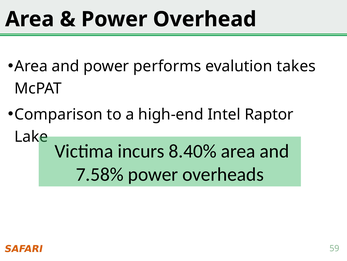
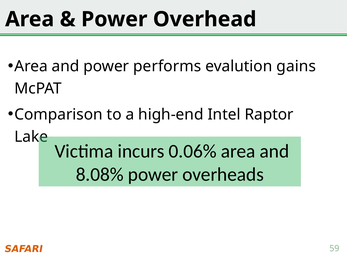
takes: takes -> gains (296, 66)
8.40%: 8.40% -> 0.06% (193, 151)
7.58%: 7.58% -> 8.08% (100, 174)
